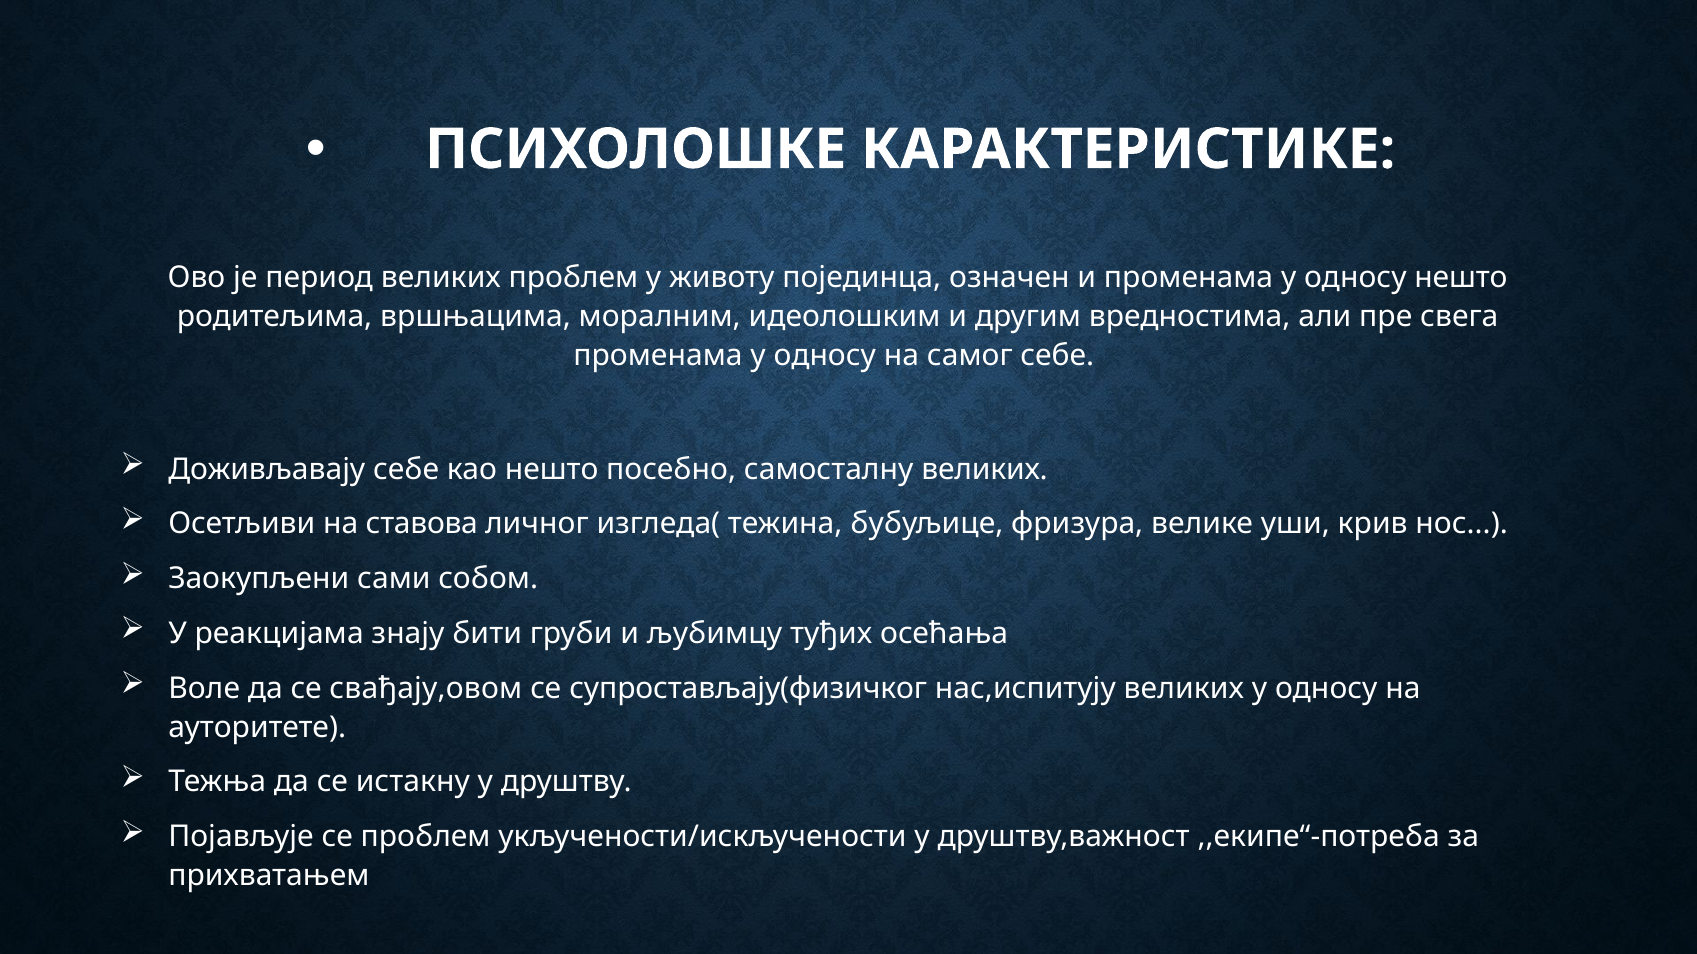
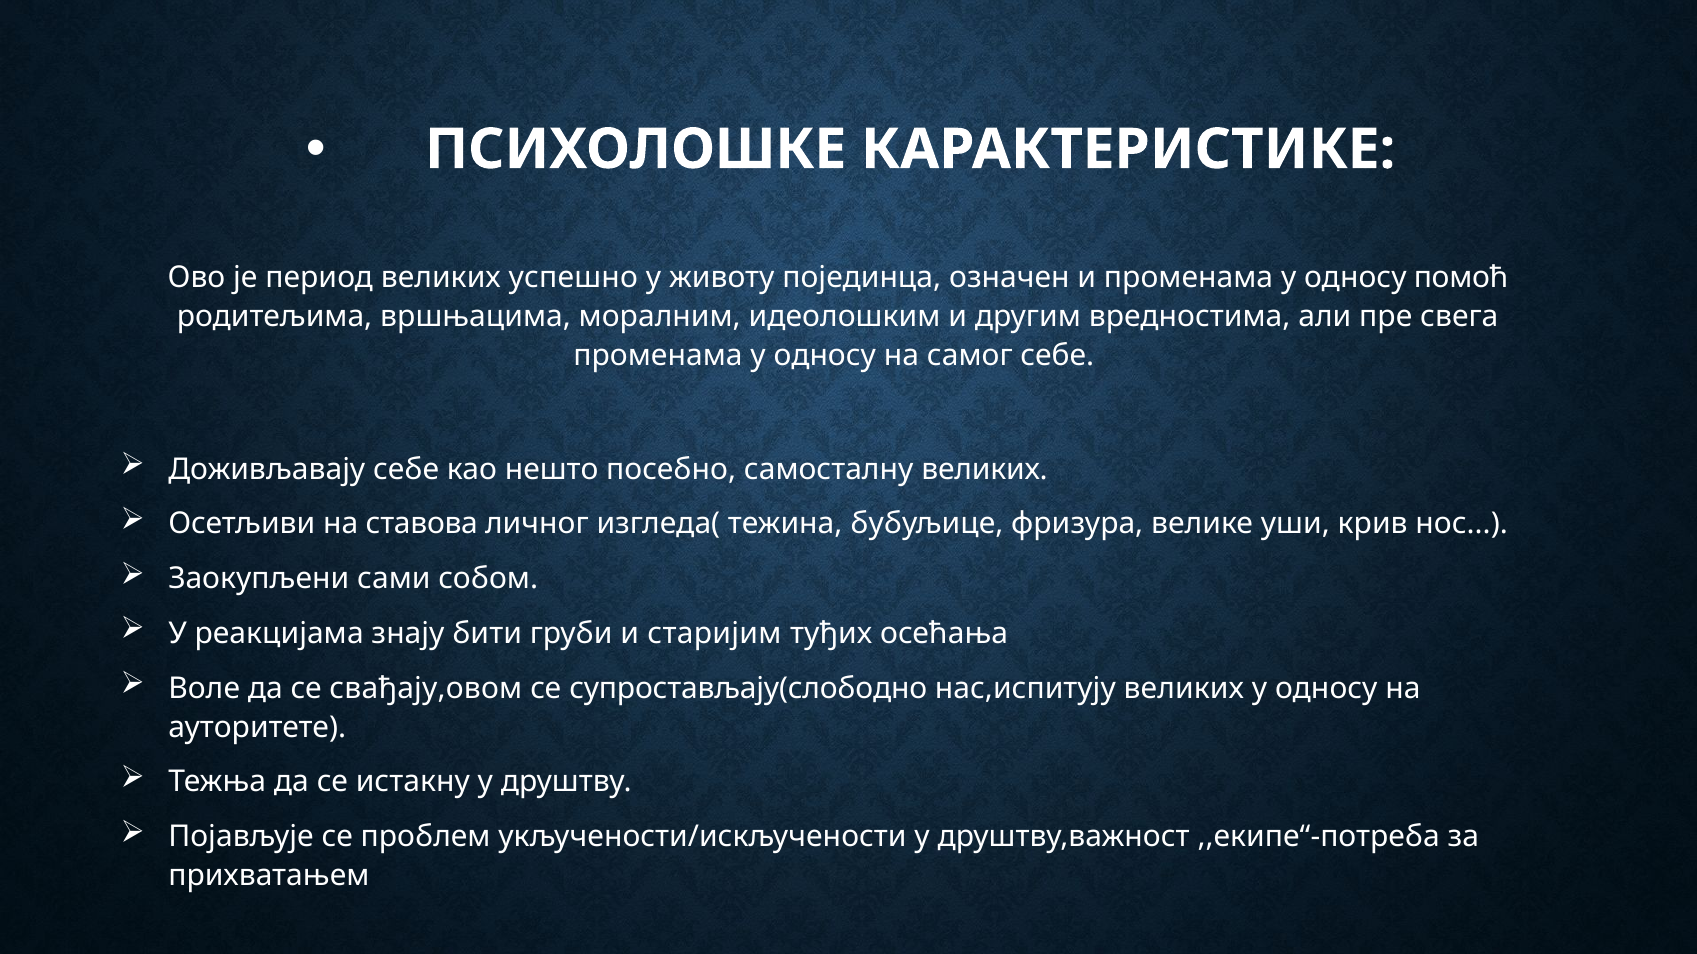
великих проблем: проблем -> успешно (573, 278)
односу нешто: нешто -> помоћ (1461, 278)
љубимцу: љубимцу -> старијим (714, 634)
супростављају(физичког: супростављају(физичког -> супростављају(слободно (748, 689)
